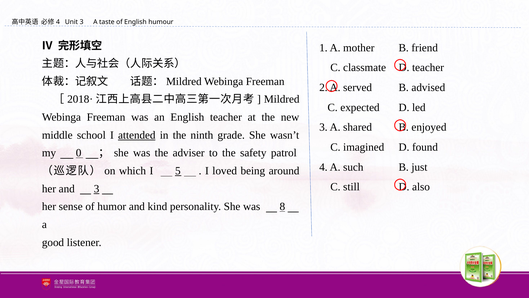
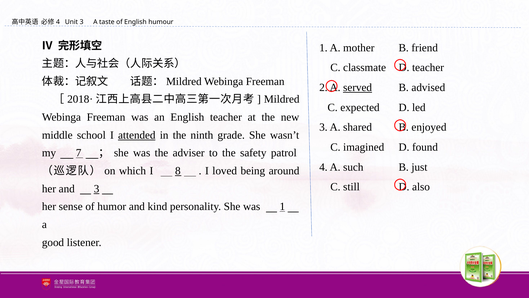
served underline: none -> present (358, 87)
0: 0 -> 7 (79, 153)
5: 5 -> 8 (178, 171)
was 8: 8 -> 1 (282, 206)
